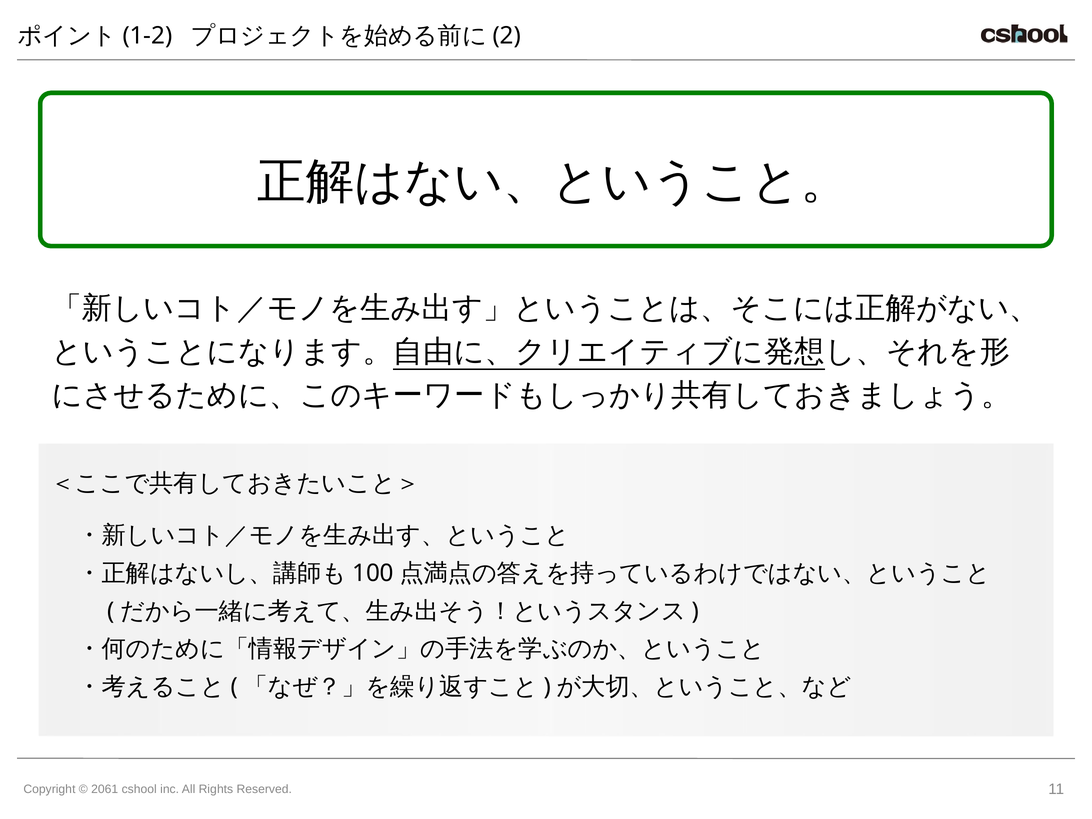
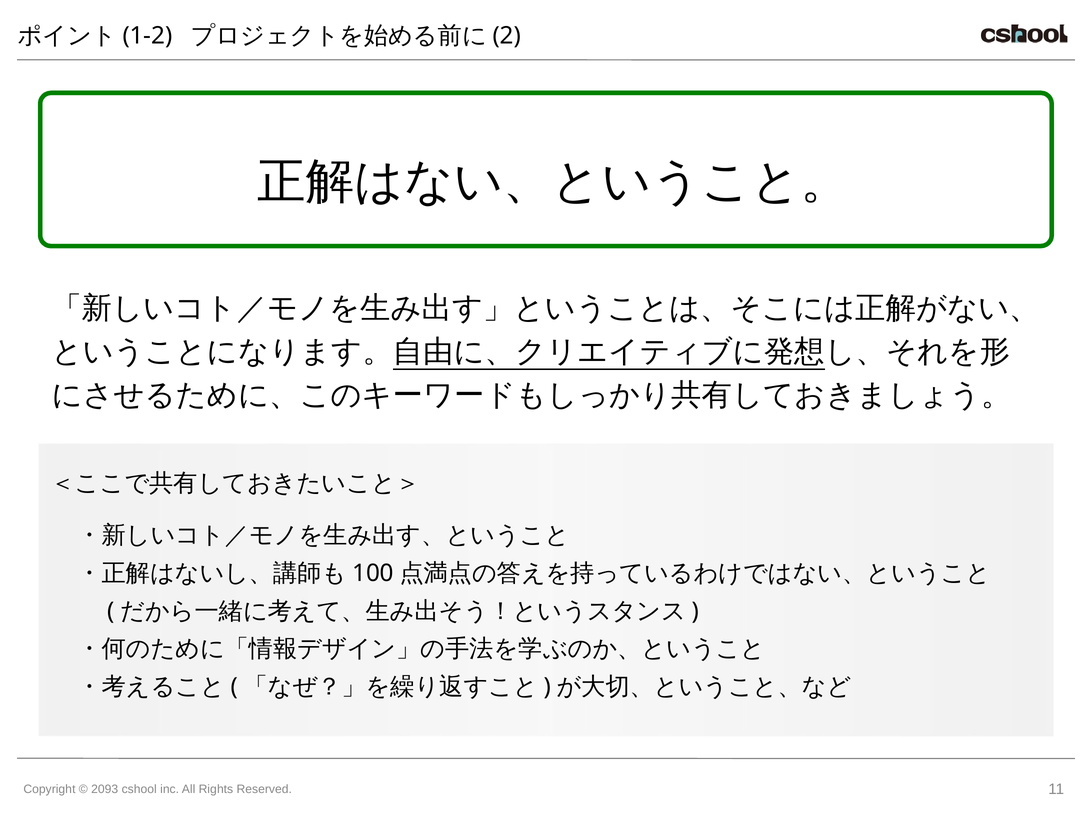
2061: 2061 -> 2093 (105, 789)
